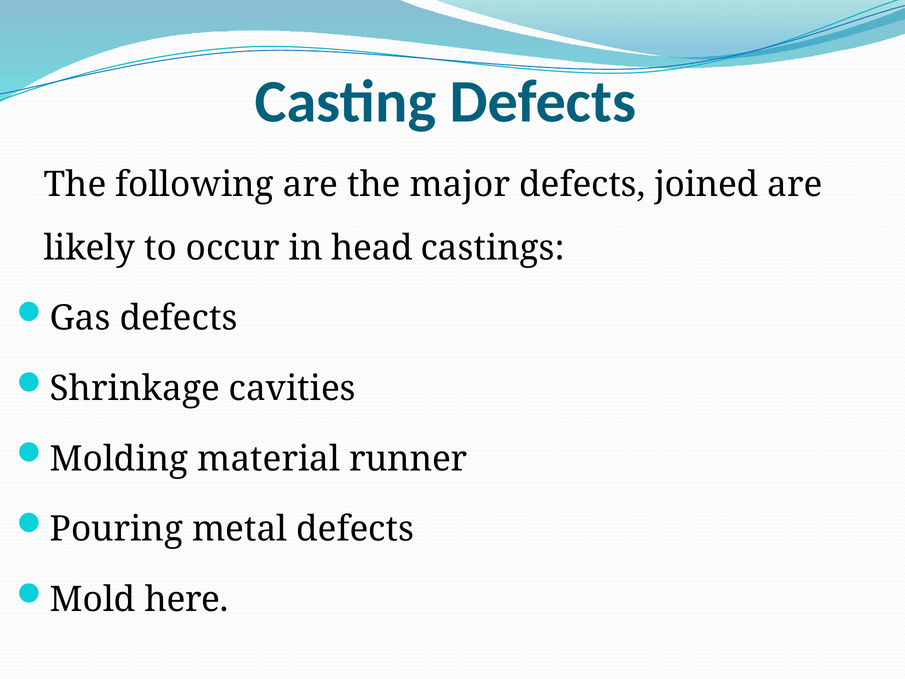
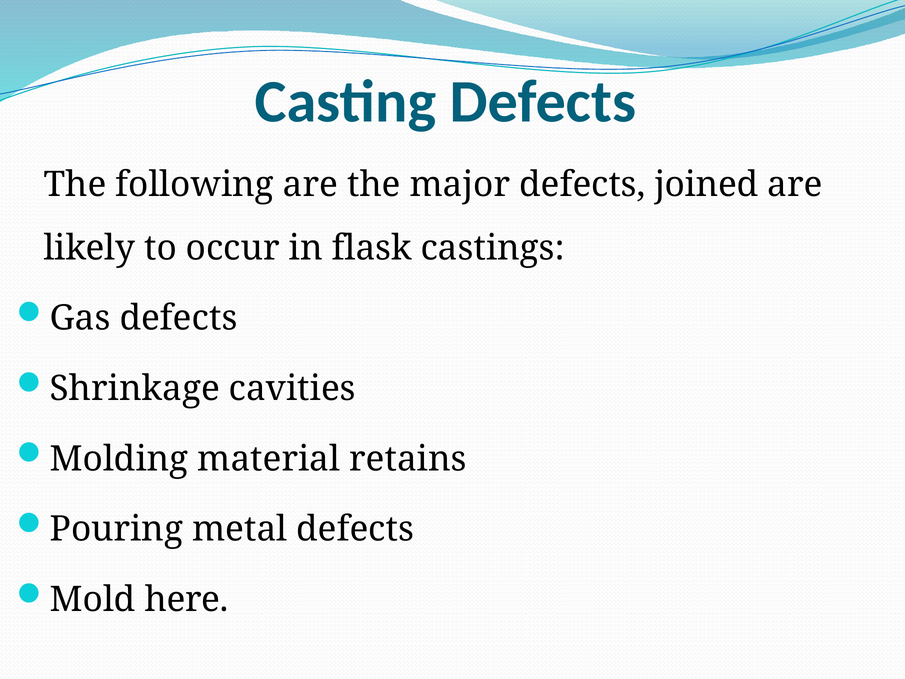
head: head -> flask (372, 248)
runner: runner -> retains (408, 459)
